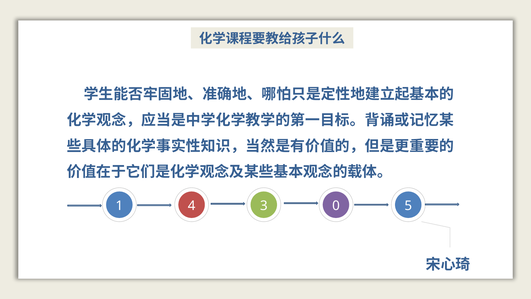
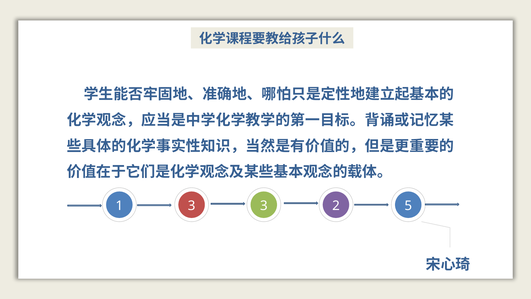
1 4: 4 -> 3 (192, 205)
0: 0 -> 2 (336, 205)
